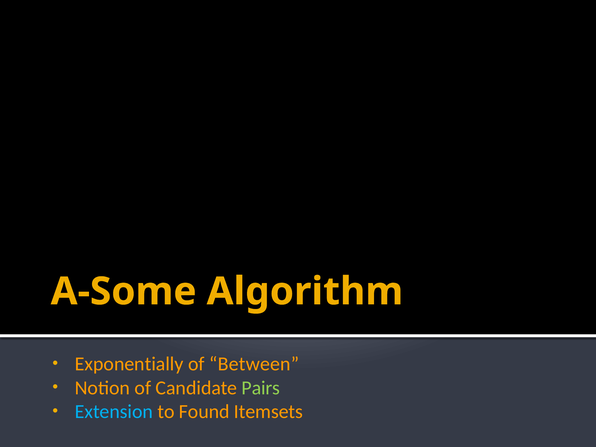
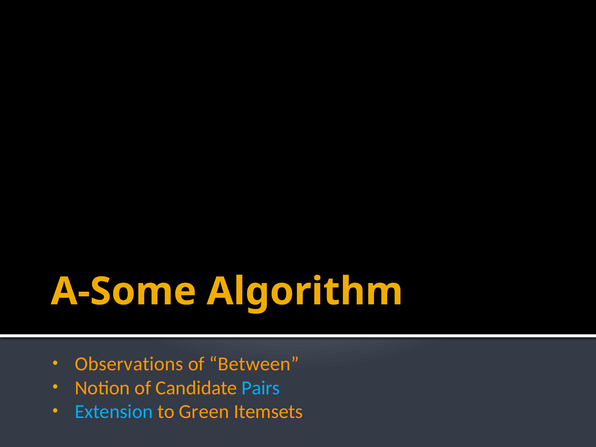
Exponentially: Exponentially -> Observations (129, 364)
Pairs colour: light green -> light blue (261, 388)
Found: Found -> Green (204, 412)
